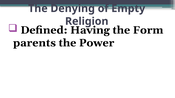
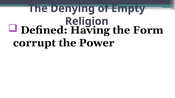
parents: parents -> corrupt (34, 43)
